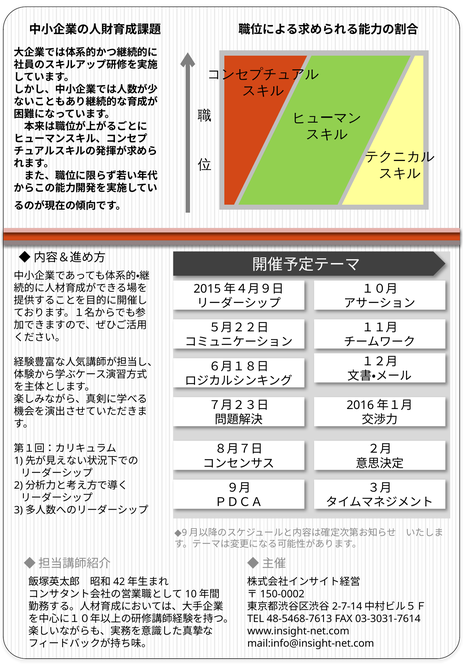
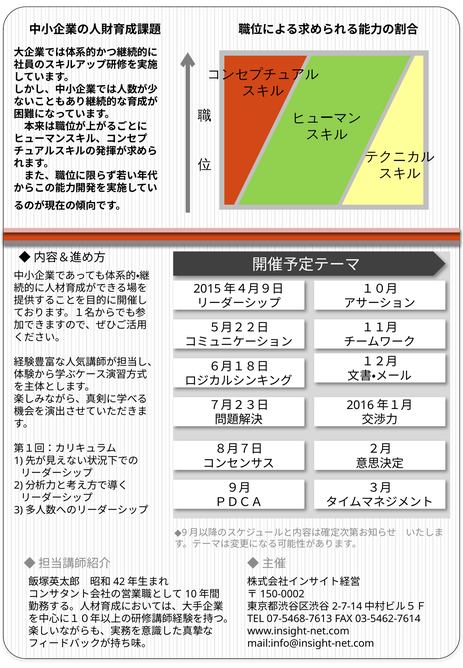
48-5468-7613: 48-5468-7613 -> 07-5468-7613 (299, 620)
03-3031-7614: 03-3031-7614 -> 03-5462-7614 (388, 620)
